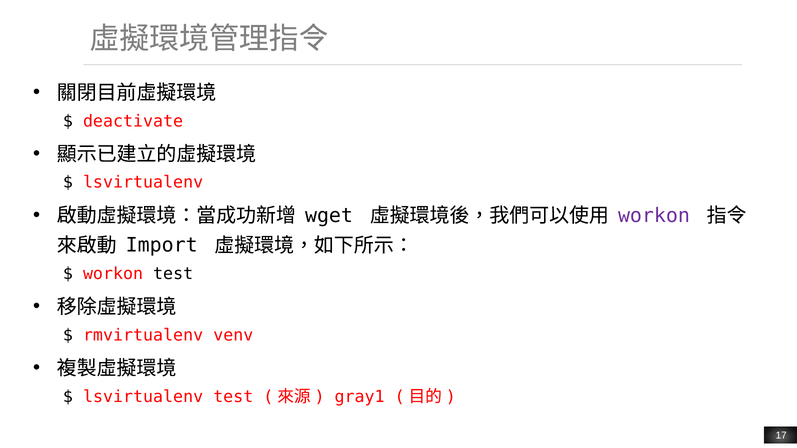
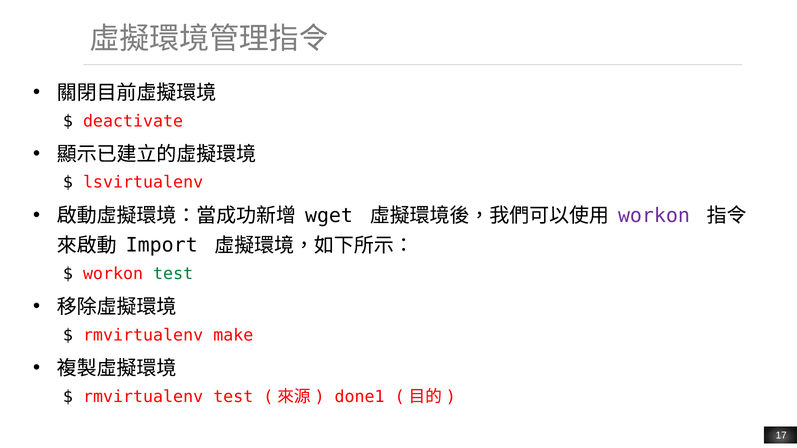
test colour: black -> green (173, 274)
venv: venv -> make (233, 335)
lsvirtualenv: lsvirtualenv -> rmvirtualenv (143, 397)
gray1: gray1 -> done1 (360, 397)
